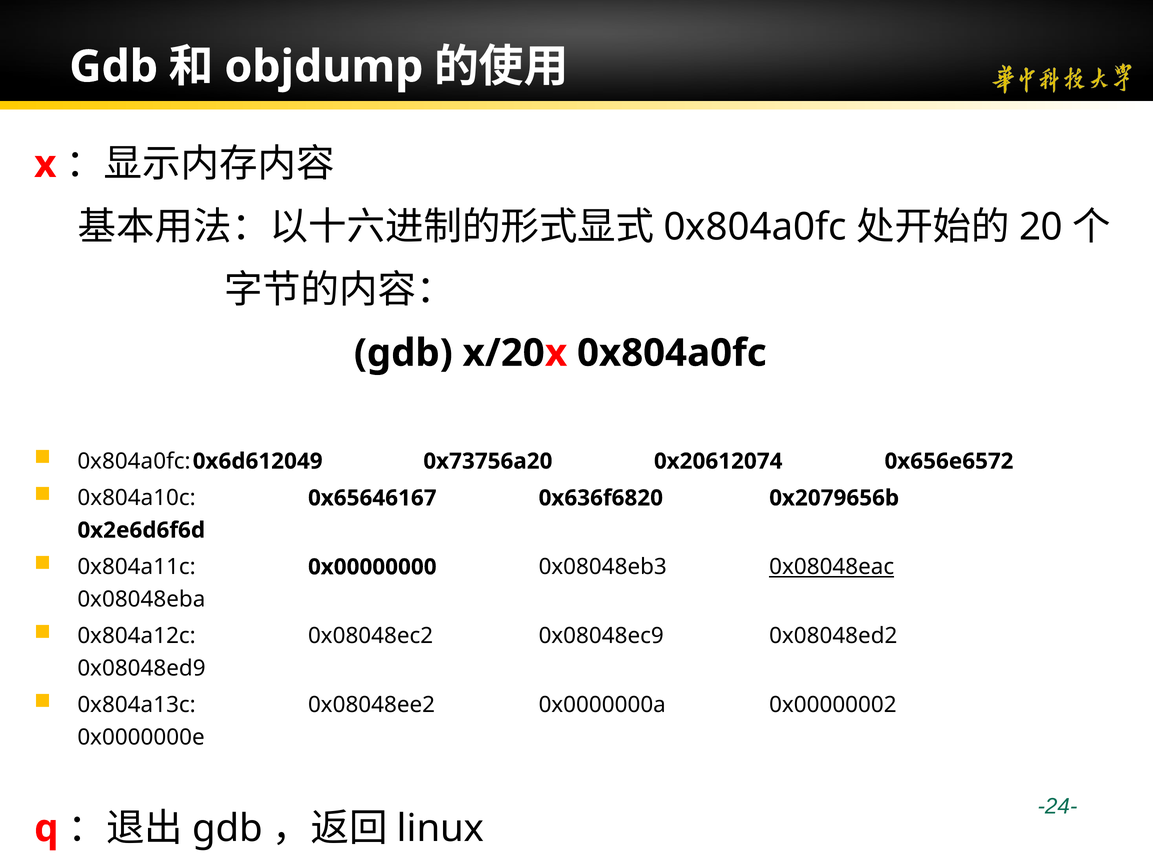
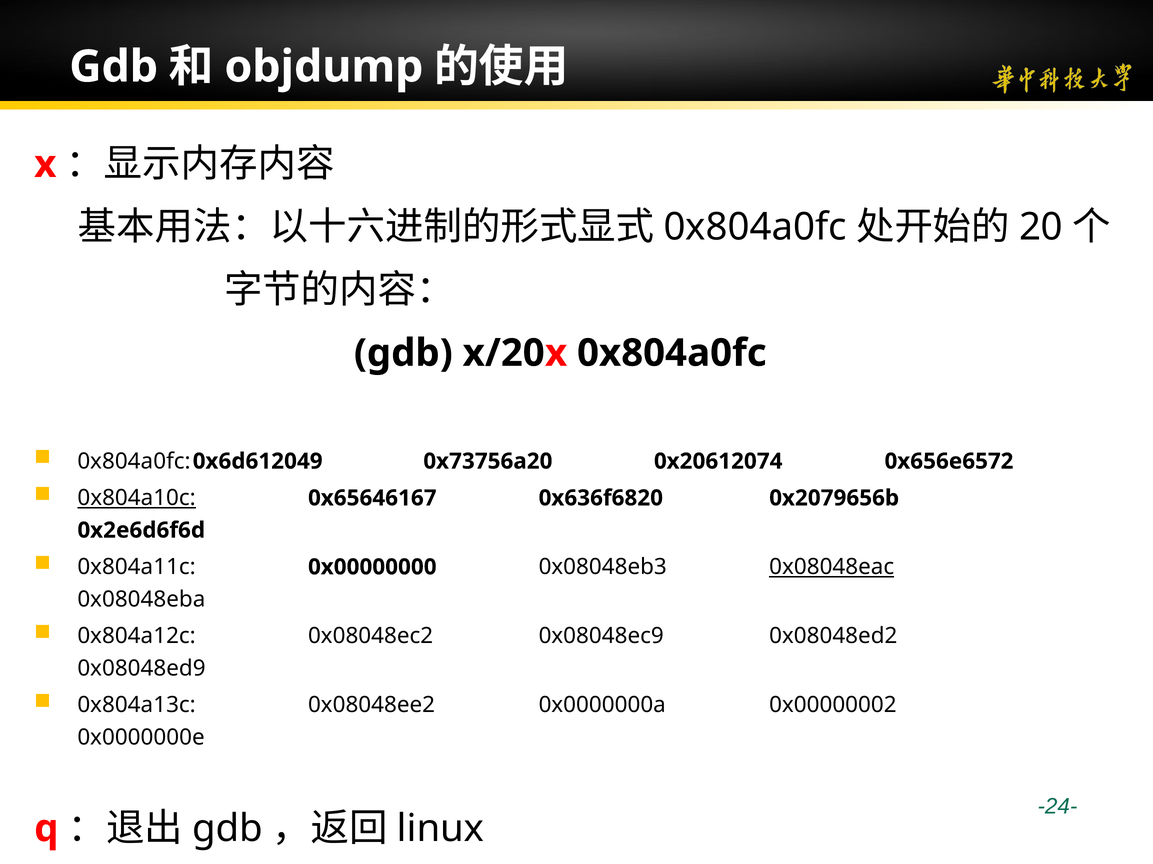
0x804a10c underline: none -> present (137, 498)
